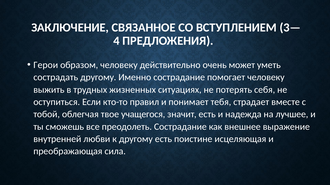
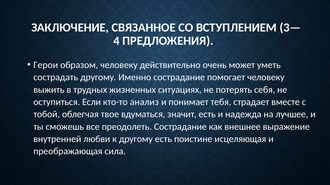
правил: правил -> анализ (144, 102)
учащегося: учащегося -> вдуматься (143, 115)
